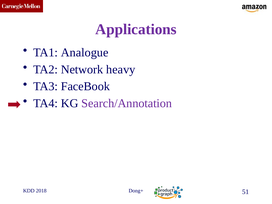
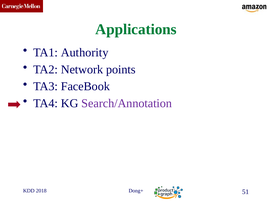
Applications colour: purple -> green (136, 29)
Analogue: Analogue -> Authority (85, 53)
heavy: heavy -> points (121, 69)
